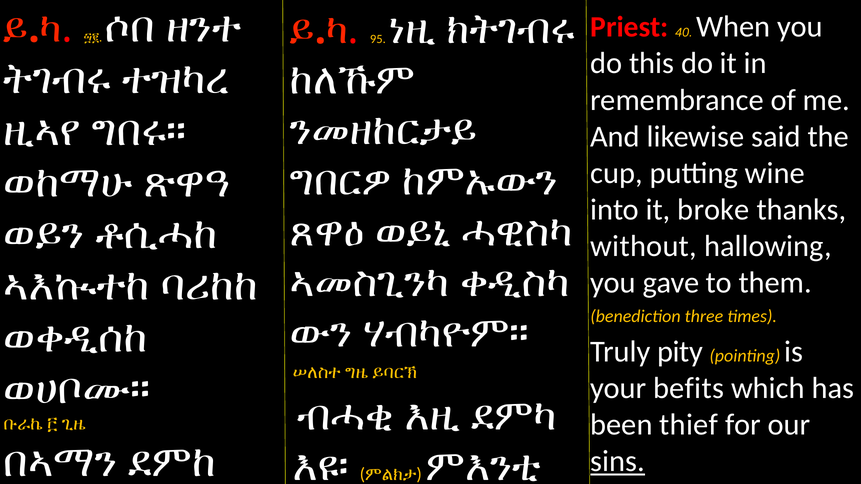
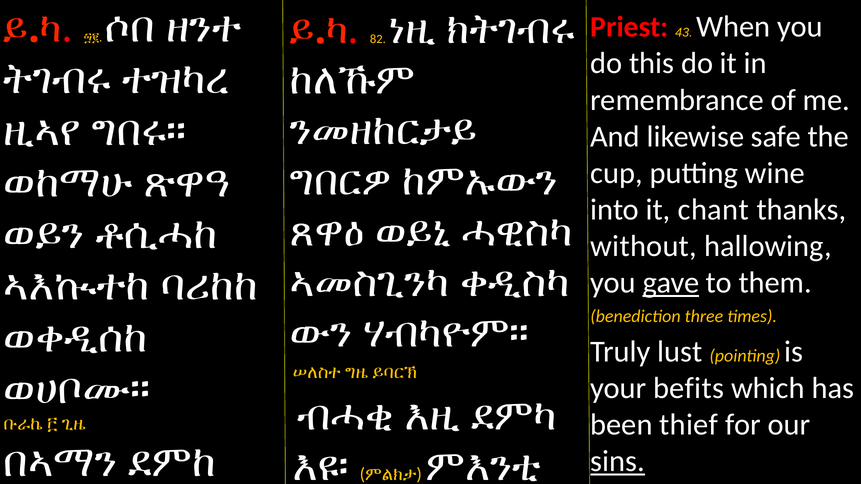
95: 95 -> 82 (378, 39)
40: 40 -> 43 (684, 33)
said: said -> safe (776, 137)
broke: broke -> chant (713, 210)
gave underline: none -> present (671, 283)
pity: pity -> lust (680, 352)
